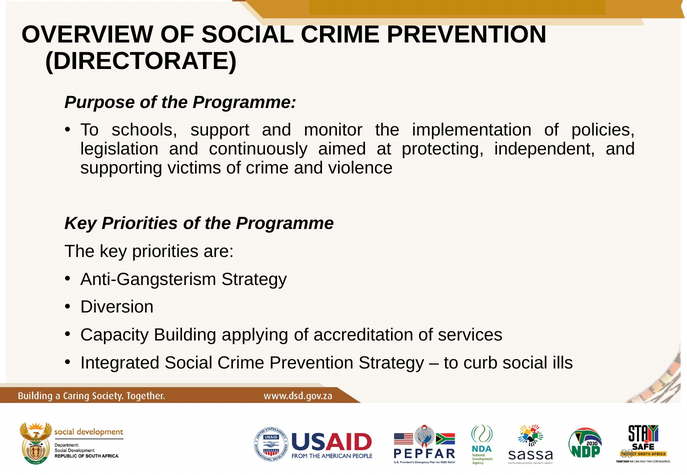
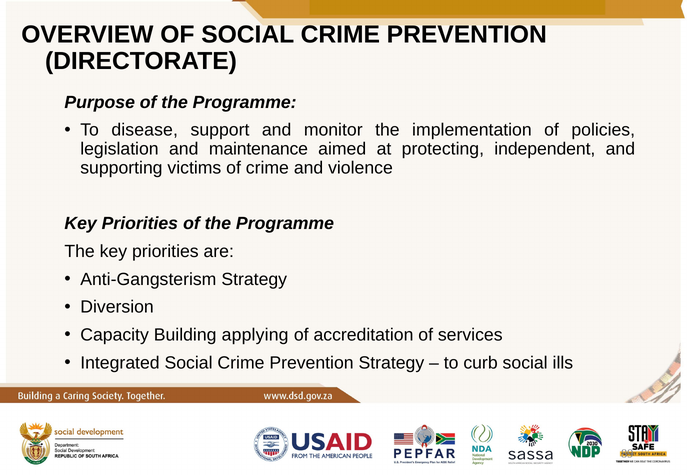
schools: schools -> disease (145, 130)
continuously: continuously -> maintenance (258, 149)
